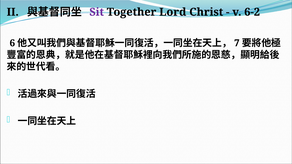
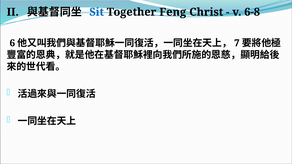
Sit colour: purple -> blue (97, 12)
Lord: Lord -> Feng (173, 12)
6-2: 6-2 -> 6-8 (252, 12)
